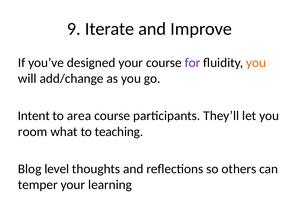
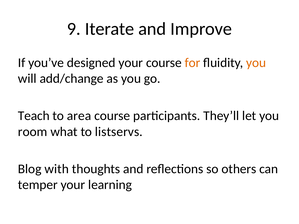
for colour: purple -> orange (193, 63)
Intent: Intent -> Teach (34, 116)
teaching: teaching -> listservs (119, 132)
level: level -> with (57, 169)
